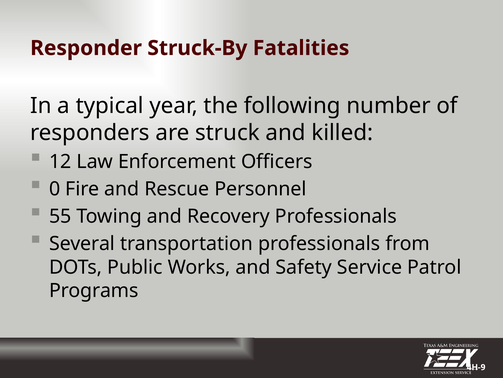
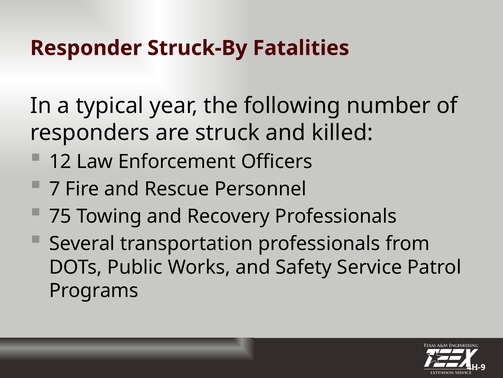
0: 0 -> 7 (55, 189)
55: 55 -> 75 (60, 216)
